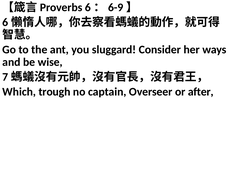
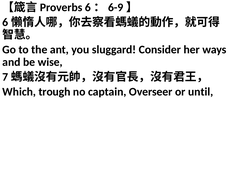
after: after -> until (201, 92)
